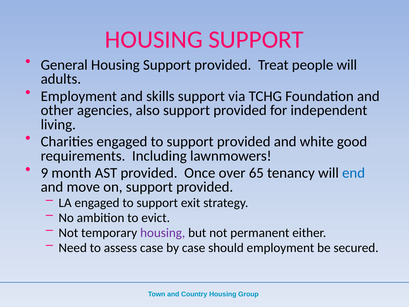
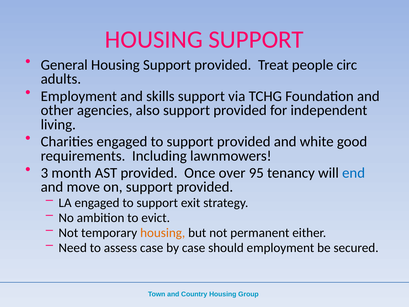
people will: will -> circ (347, 65)
9: 9 -> 3 (44, 173)
65: 65 -> 95 (256, 173)
housing colour: purple -> orange (163, 233)
